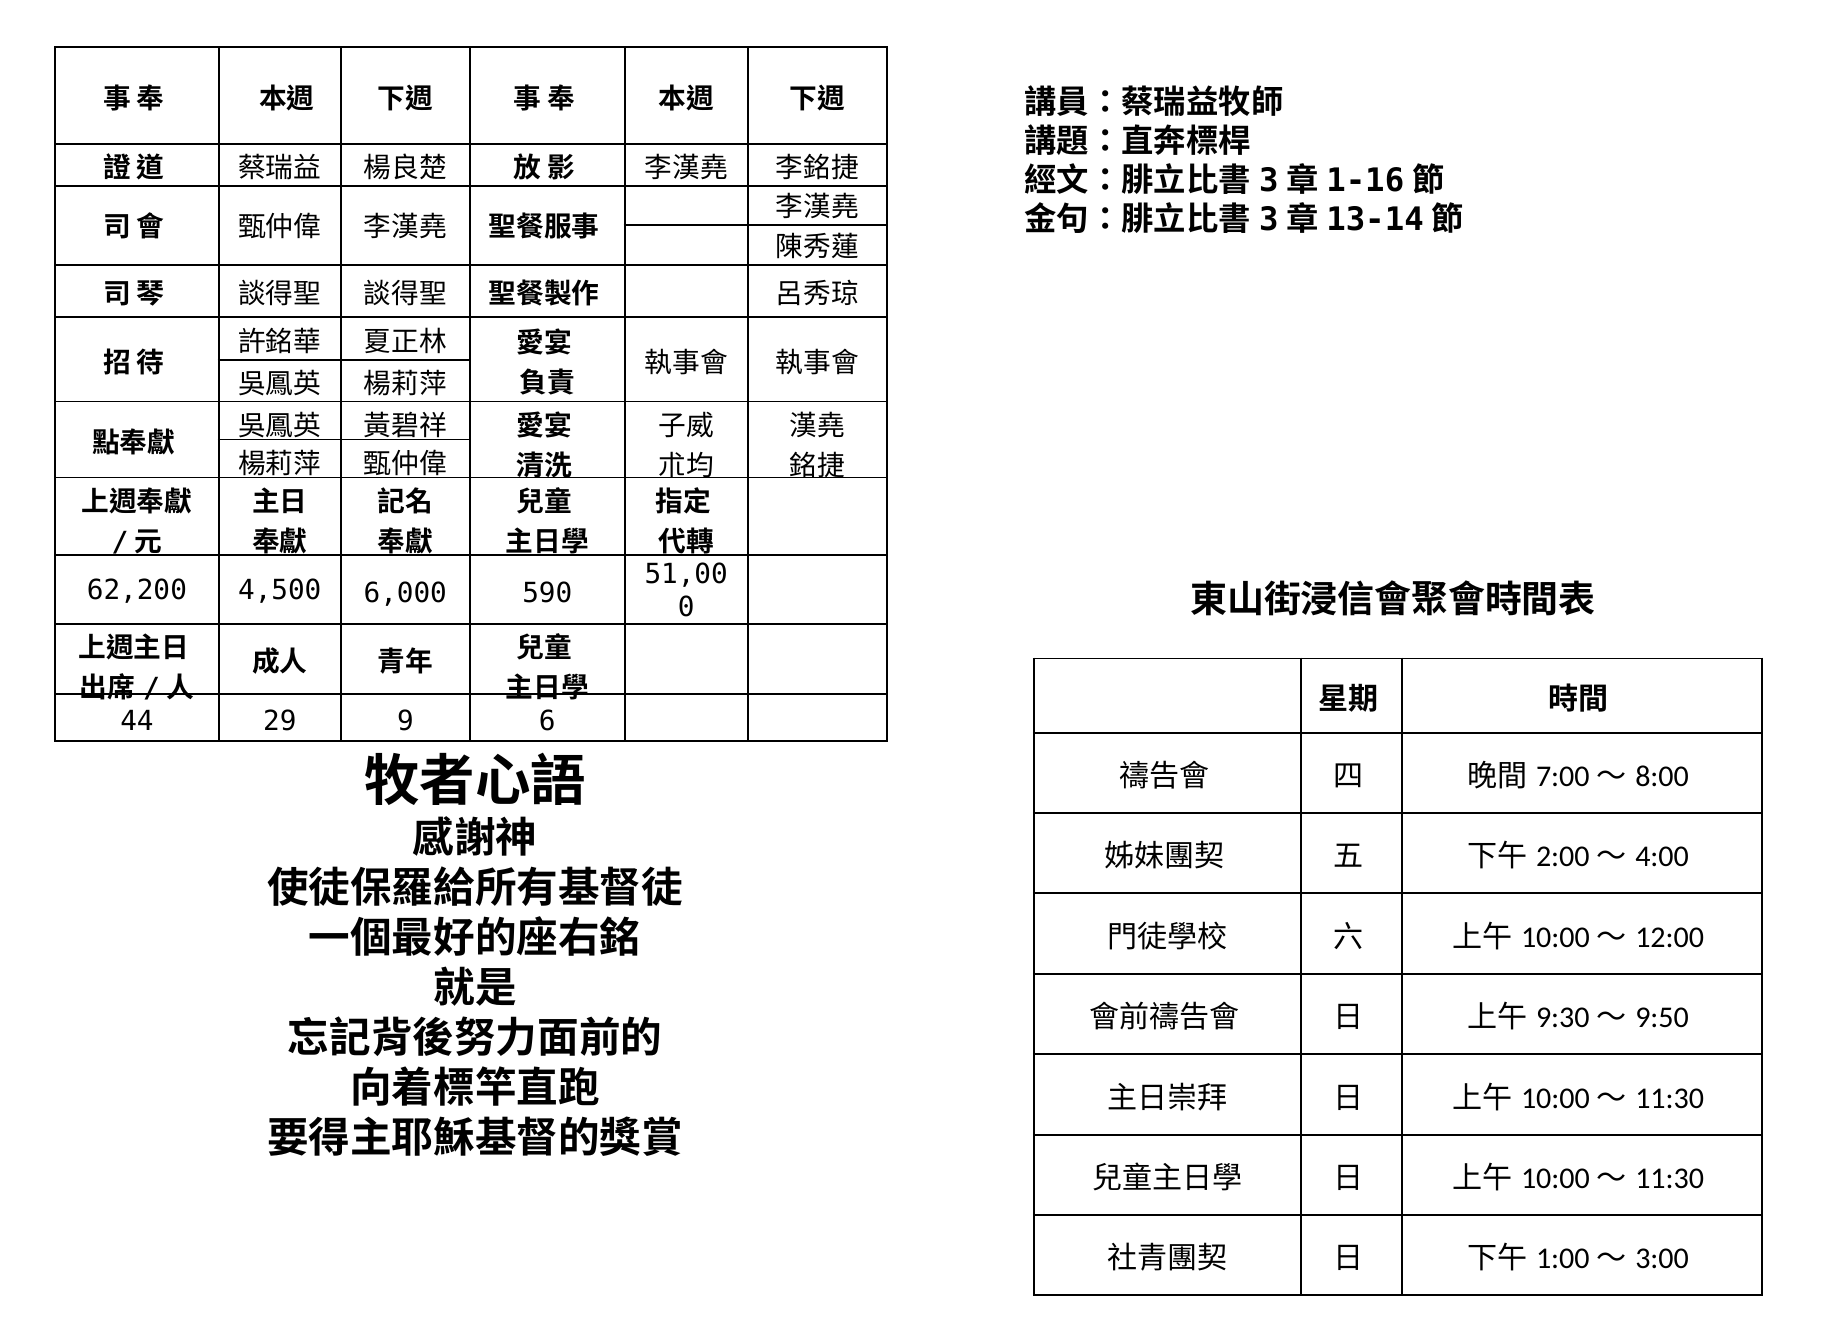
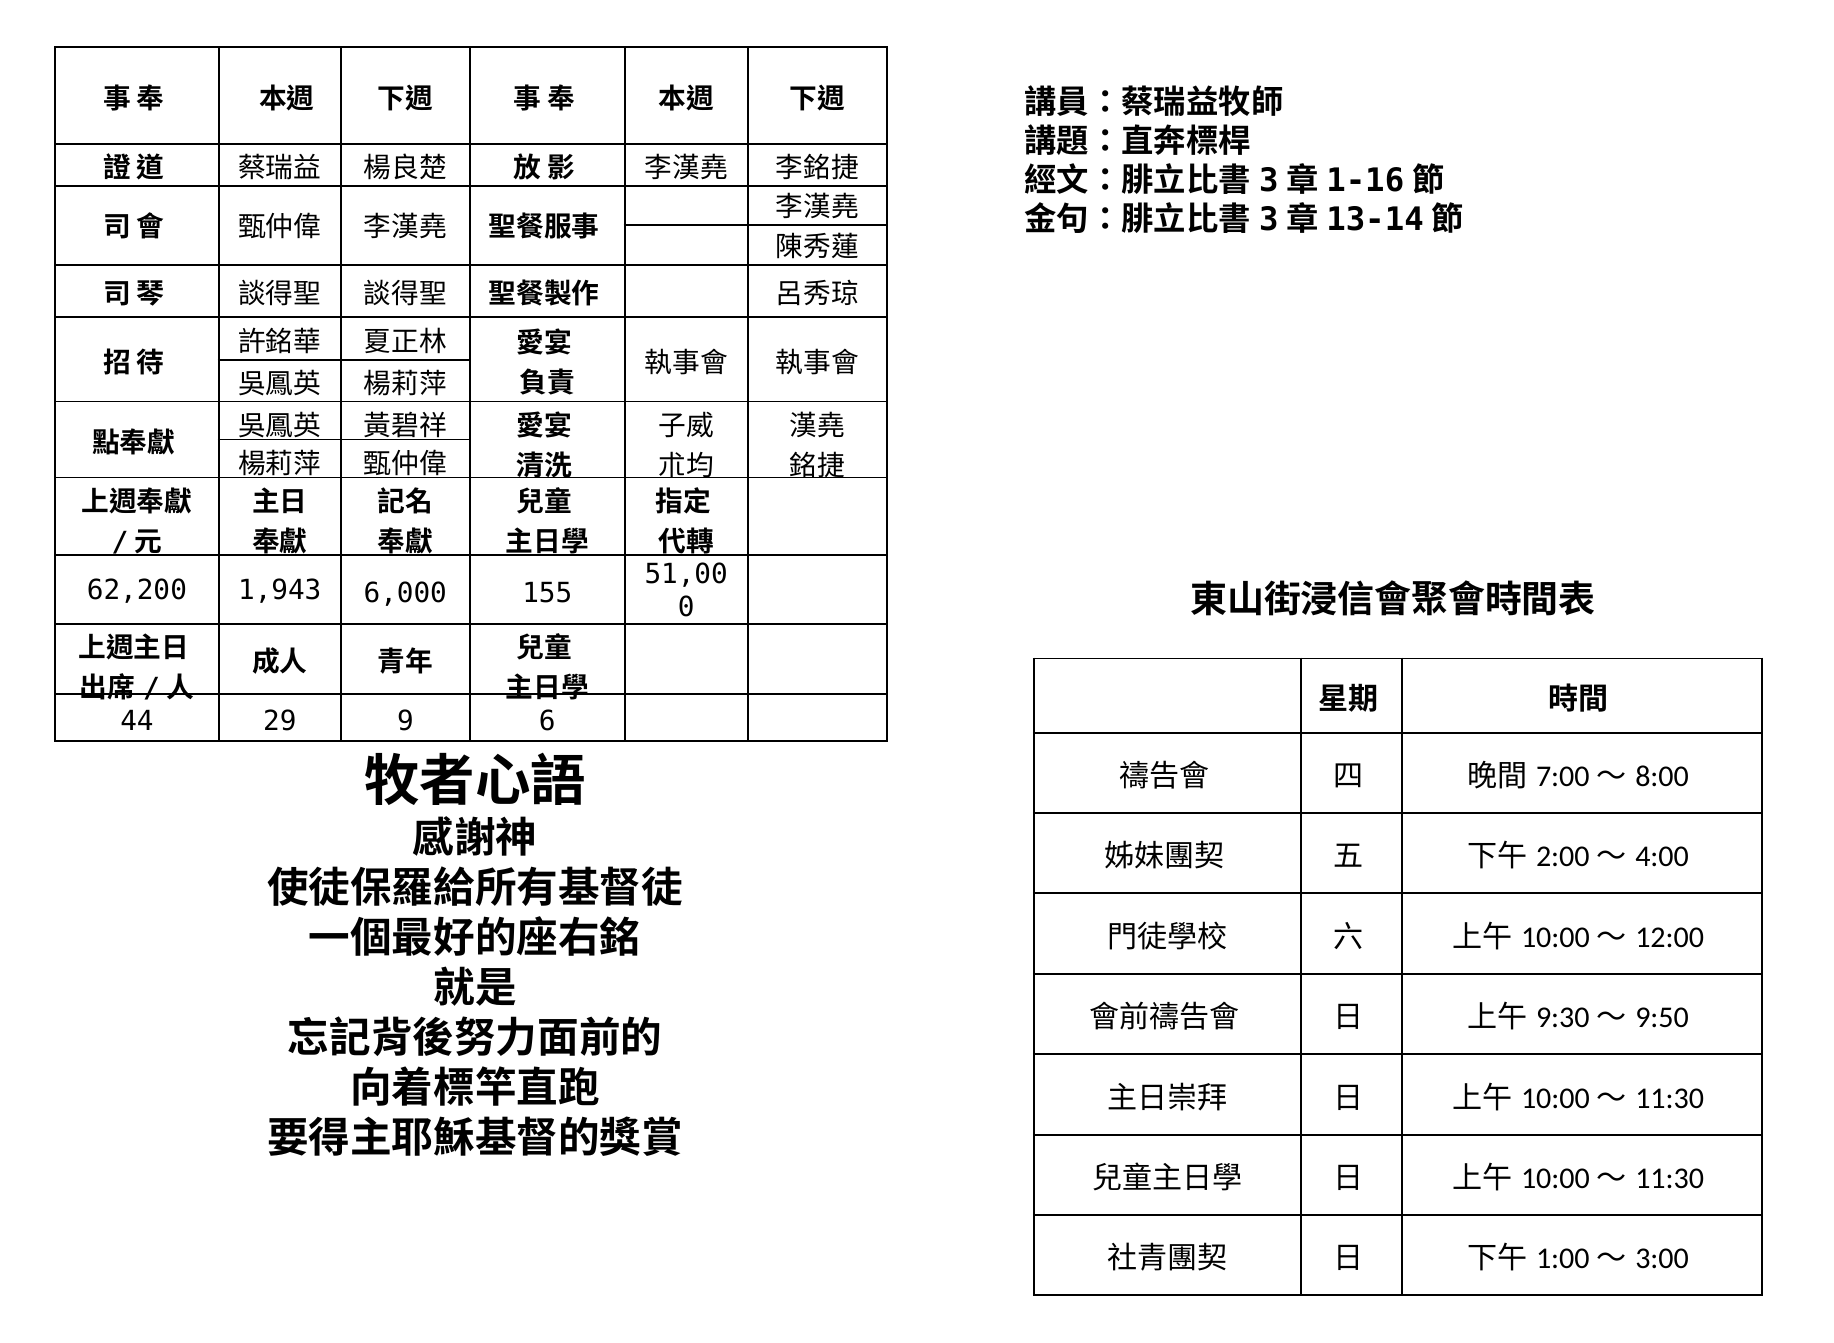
4,500: 4,500 -> 1,943 (280, 591)
590: 590 -> 155 (547, 593)
